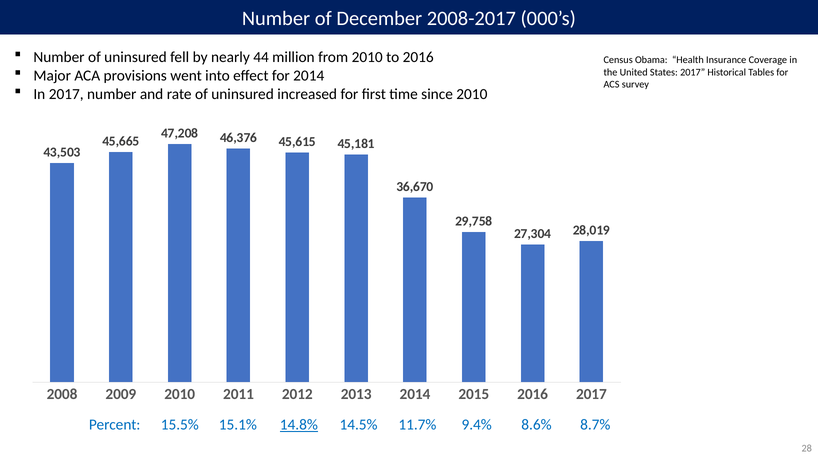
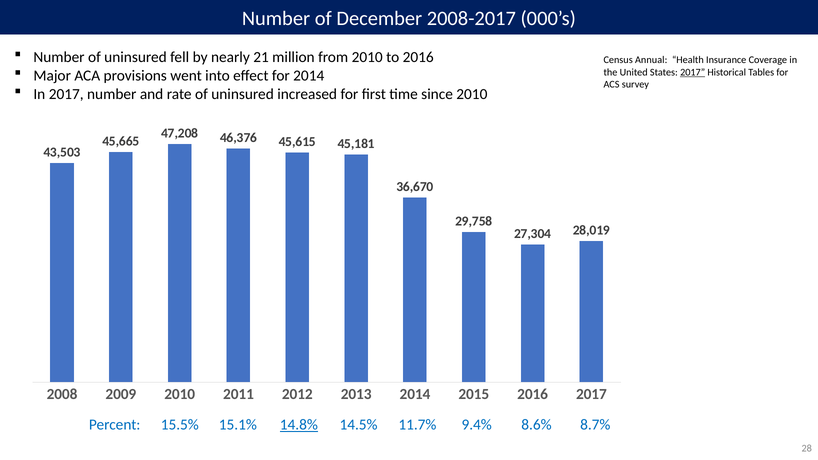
44: 44 -> 21 (261, 57)
Obama: Obama -> Annual (651, 60)
2017 underline: none -> present (693, 72)
